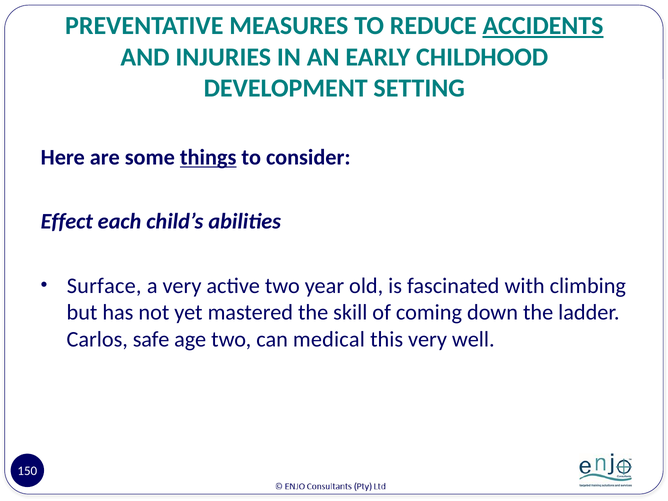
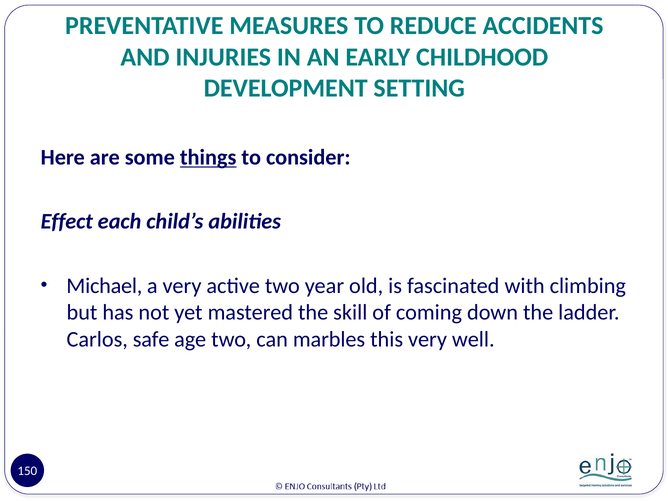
ACCIDENTS underline: present -> none (543, 26)
Surface: Surface -> Michael (104, 286)
medical: medical -> marbles (329, 339)
